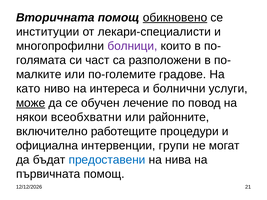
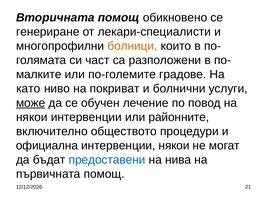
обикновено underline: present -> none (175, 18)
институции: институции -> генериране (48, 32)
болници colour: purple -> orange (132, 46)
интереса: интереса -> покриват (115, 89)
някои всеобхватни: всеобхватни -> интервенции (86, 117)
работещите: работещите -> обществото (124, 132)
интервенции групи: групи -> някои (174, 146)
